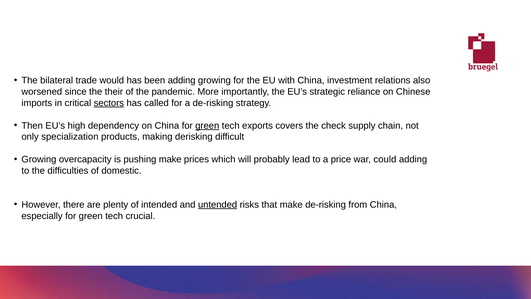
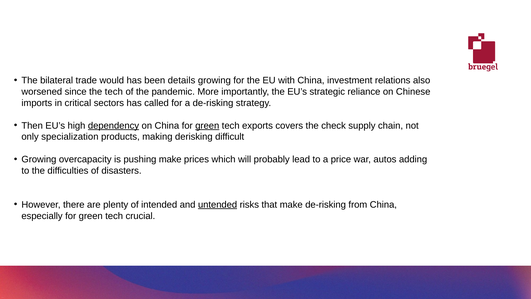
been adding: adding -> details (182, 80)
the their: their -> tech (114, 92)
sectors underline: present -> none (109, 103)
dependency underline: none -> present (114, 125)
could: could -> autos (385, 159)
domestic: domestic -> disasters (121, 171)
